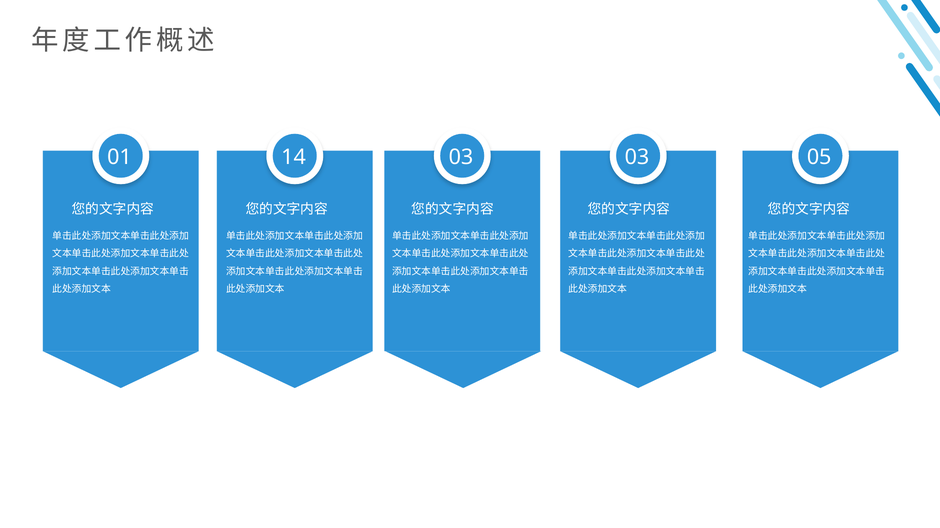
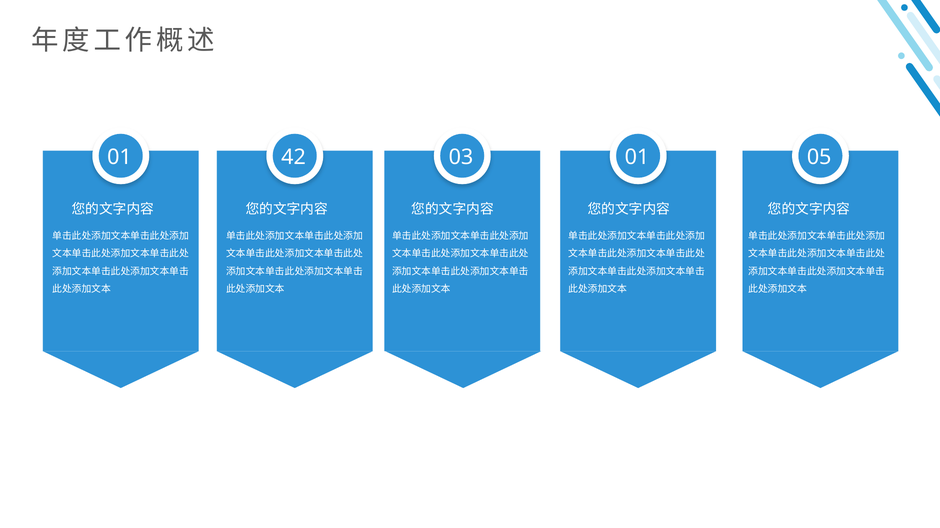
14: 14 -> 42 (294, 157)
03 03: 03 -> 01 (637, 157)
